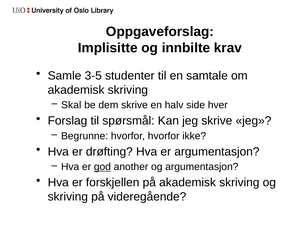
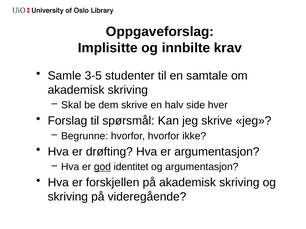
another: another -> identitet (131, 167)
